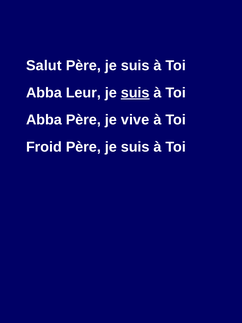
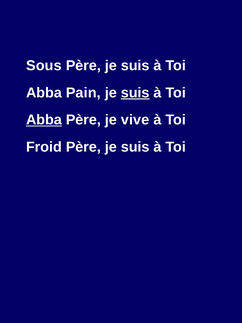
Salut: Salut -> Sous (44, 66)
Leur: Leur -> Pain (83, 93)
Abba underline: none -> present (44, 120)
